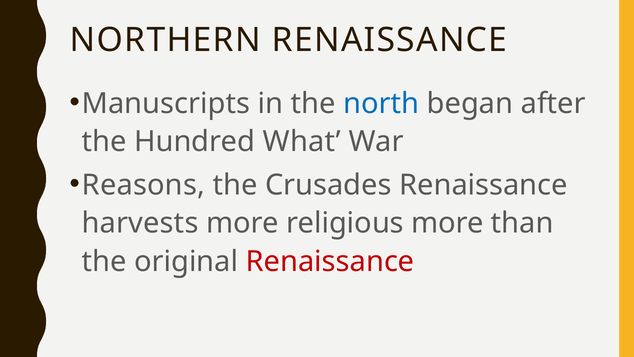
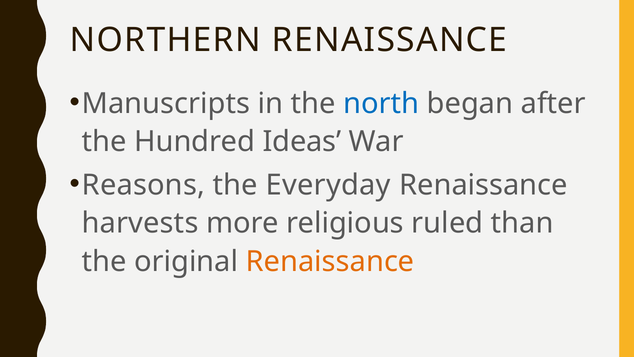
What: What -> Ideas (302, 142)
Crusades: Crusades -> Everyday (328, 185)
religious more: more -> ruled (447, 223)
Renaissance colour: red -> orange (330, 262)
